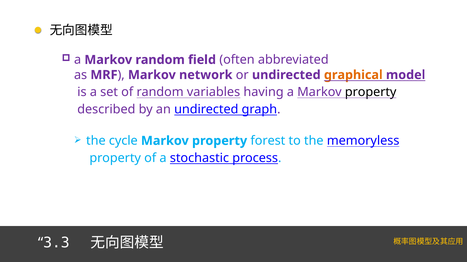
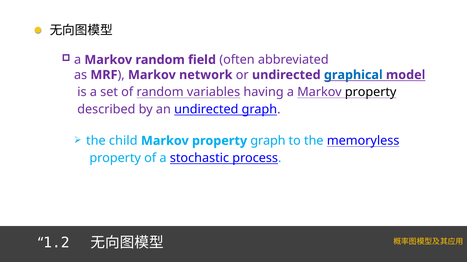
graphical colour: orange -> blue (353, 75)
cycle: cycle -> child (123, 141)
property forest: forest -> graph (268, 141)
3.3: 3.3 -> 1.2 (56, 243)
